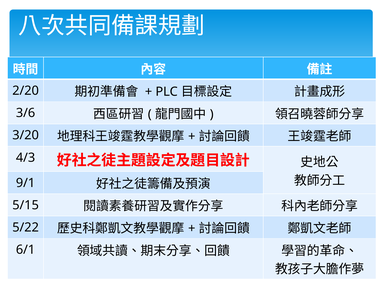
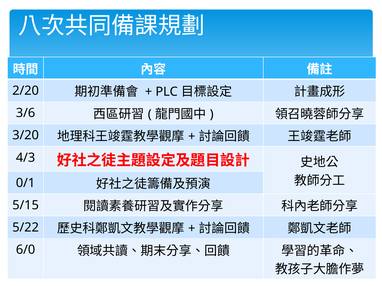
9/1: 9/1 -> 0/1 (26, 183)
6/1: 6/1 -> 6/0 (26, 250)
